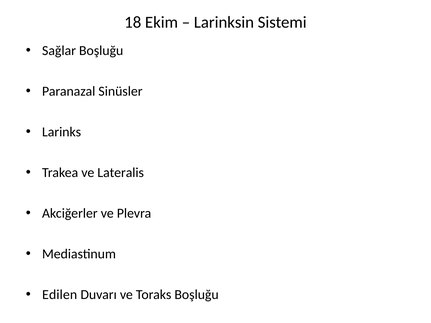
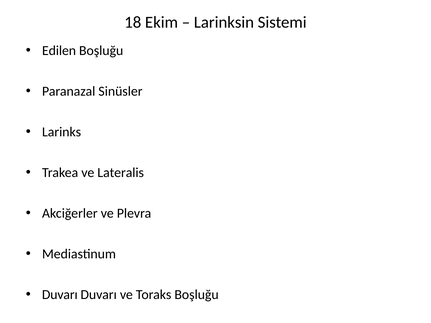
Sağlar: Sağlar -> Edilen (59, 51)
Edilen: Edilen -> Duvarı (60, 295)
